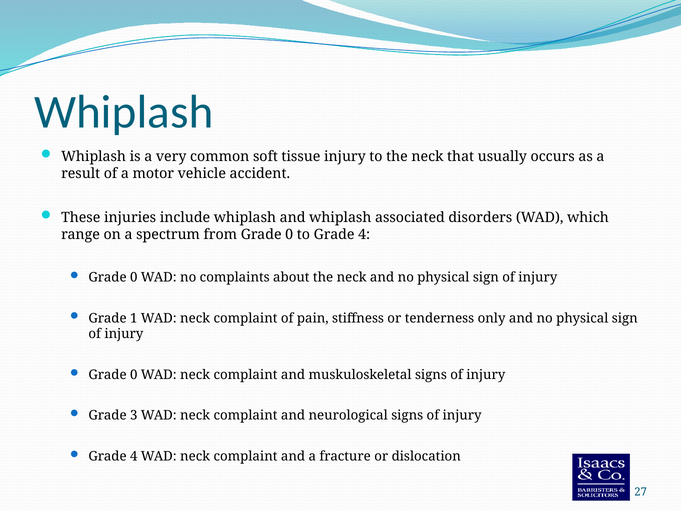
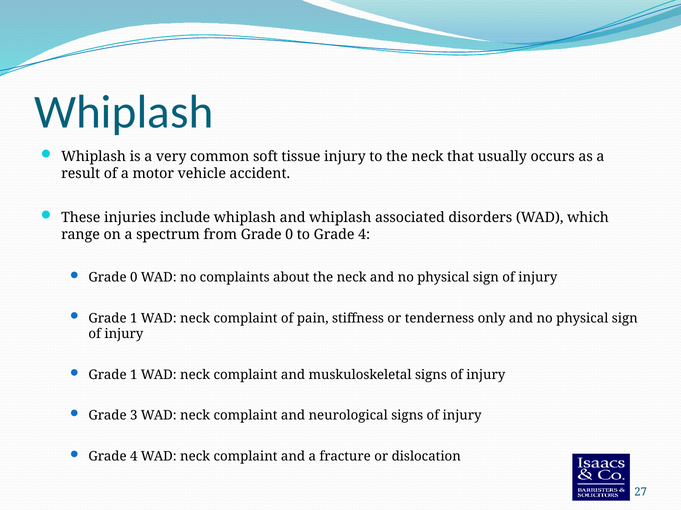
0: 0 -> 1 (134, 375)
